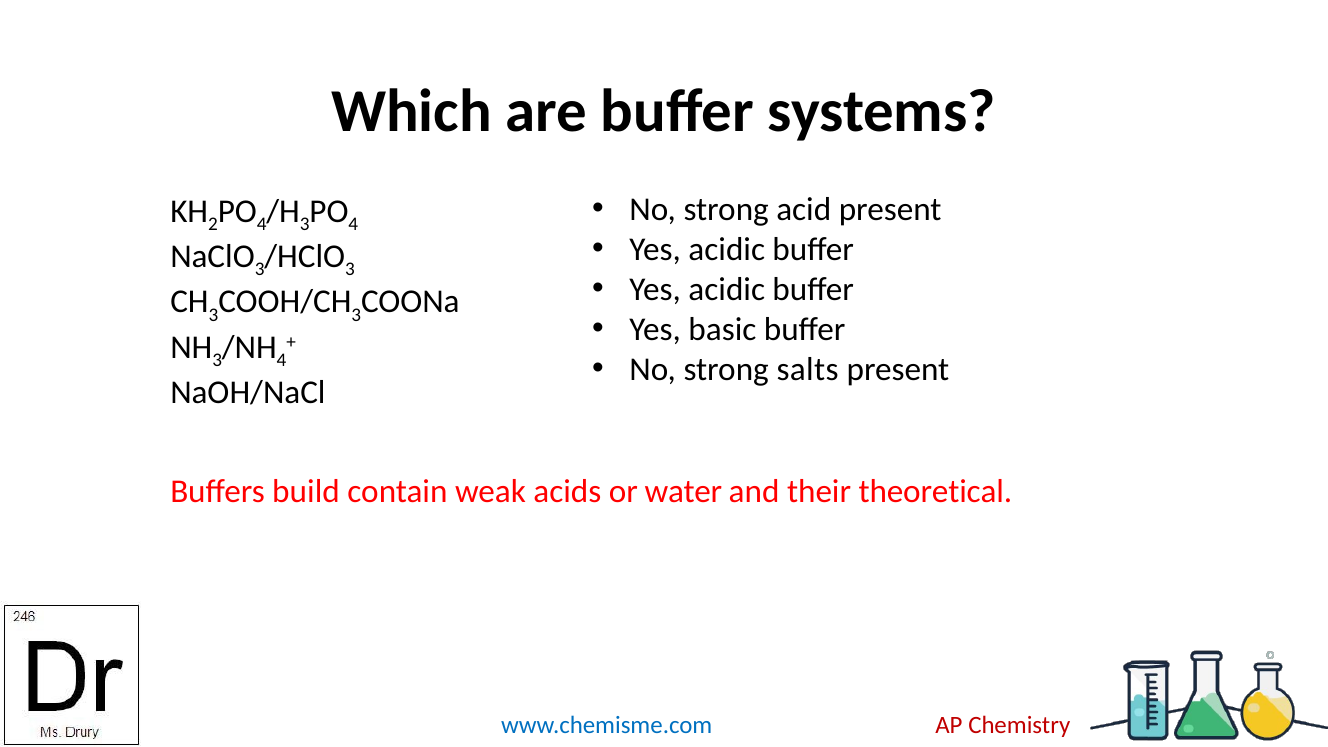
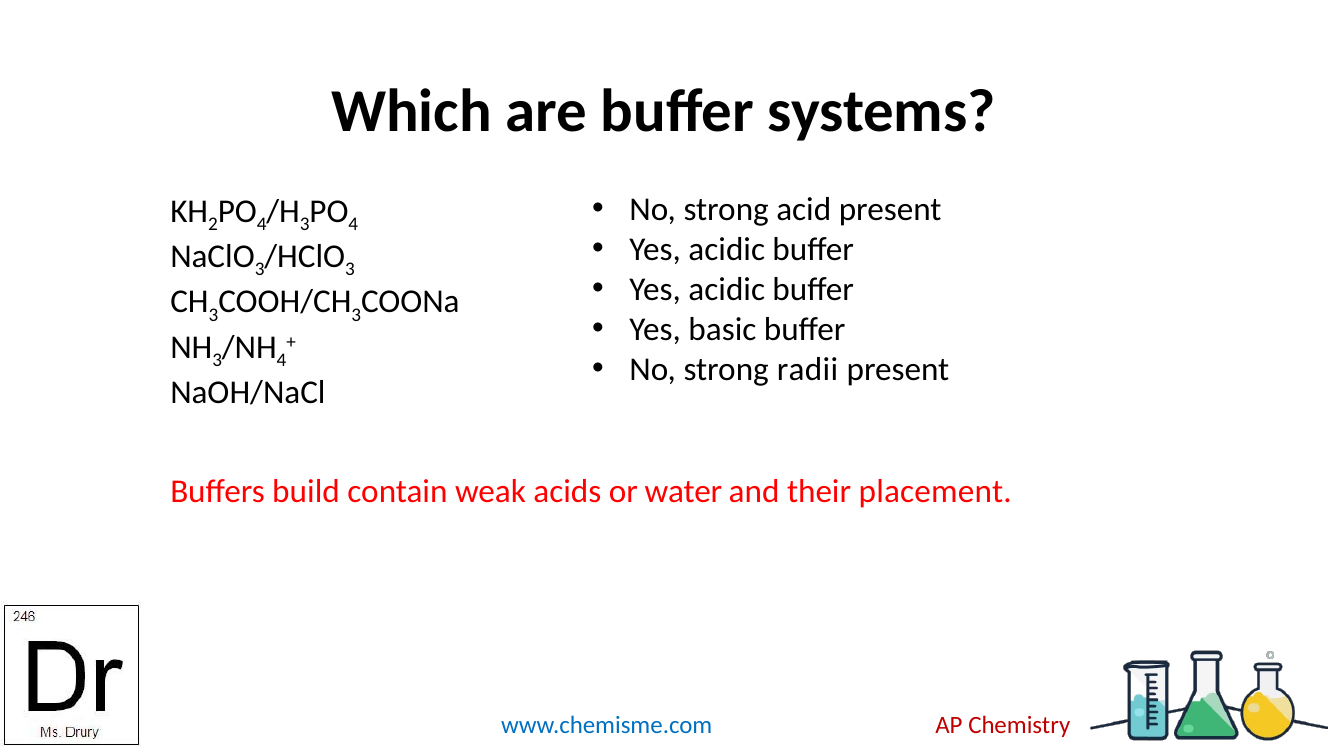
salts: salts -> radii (808, 369)
theoretical: theoretical -> placement (935, 492)
